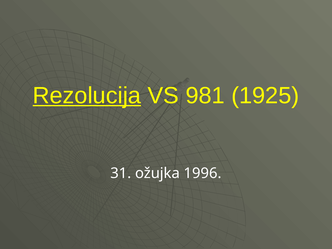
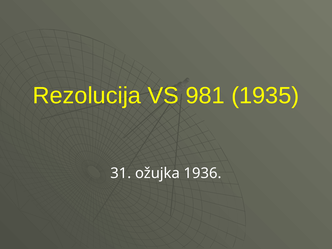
Rezolucija underline: present -> none (87, 96)
1925: 1925 -> 1935 (265, 96)
1996: 1996 -> 1936 (203, 173)
